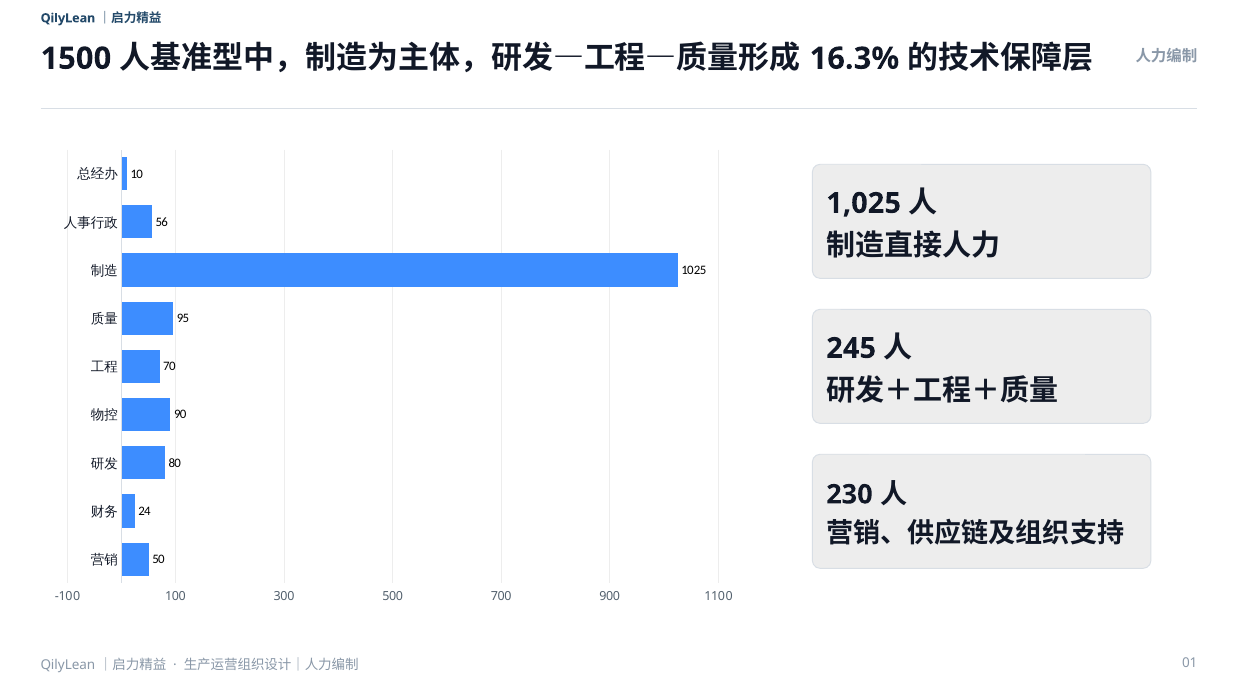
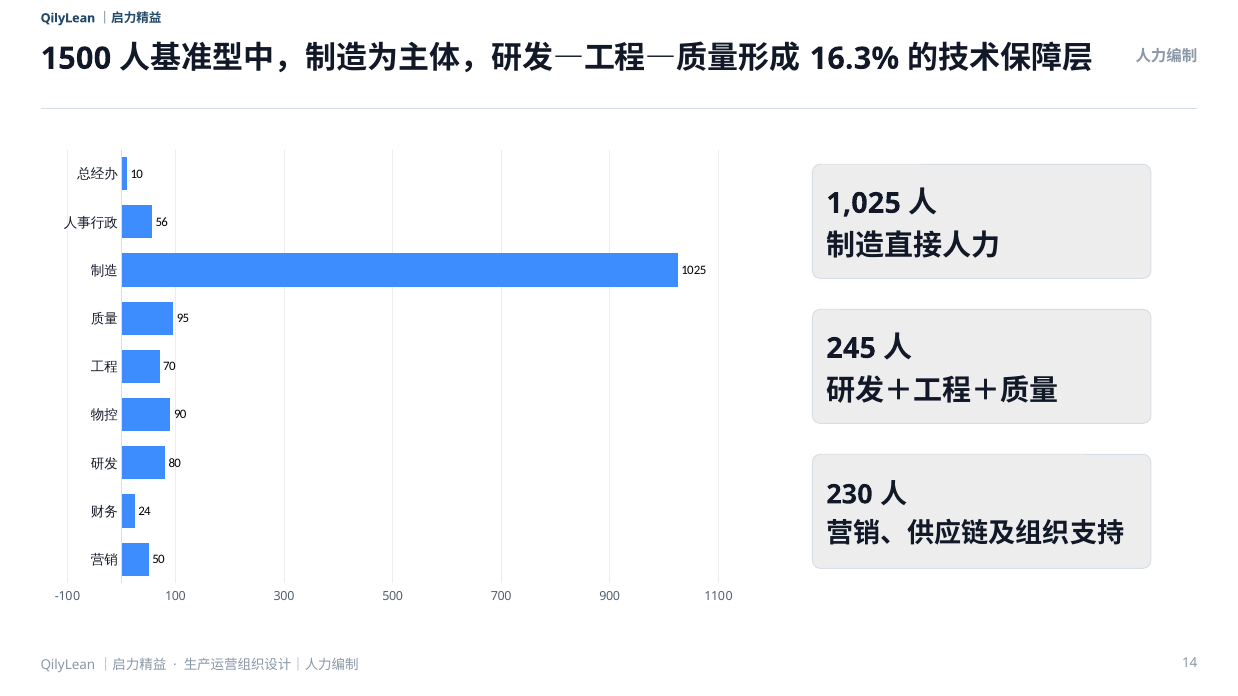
01: 01 -> 14 (1190, 664)
